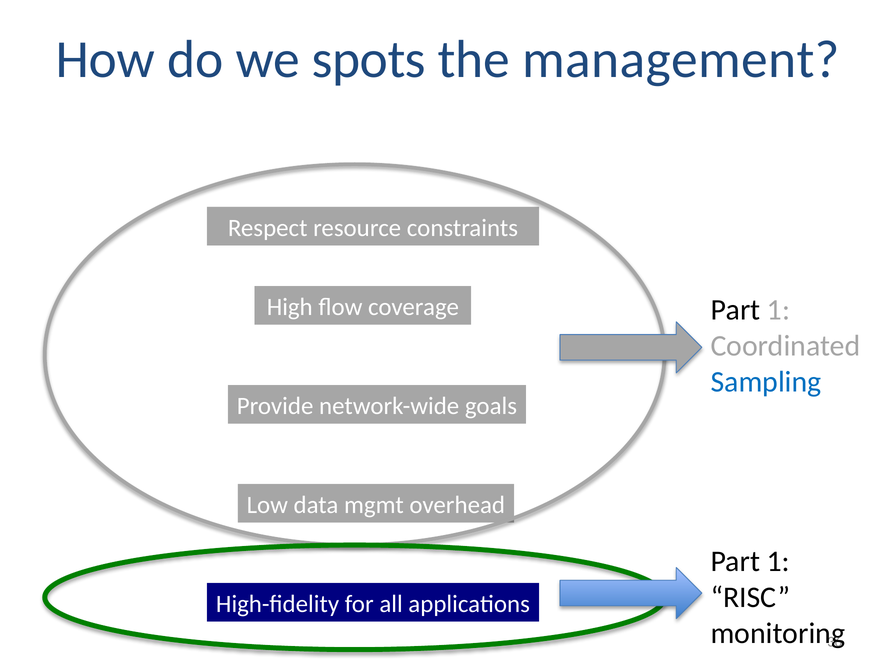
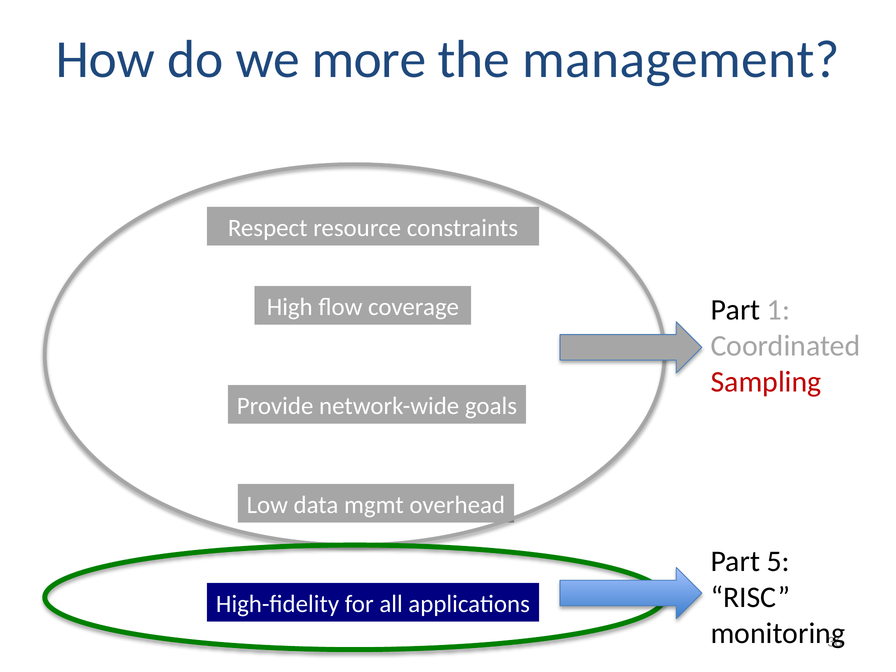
spots: spots -> more (369, 60)
Sampling colour: blue -> red (766, 382)
1: 1 -> 5 (778, 562)
